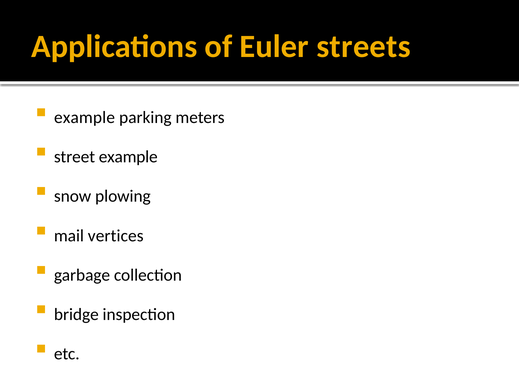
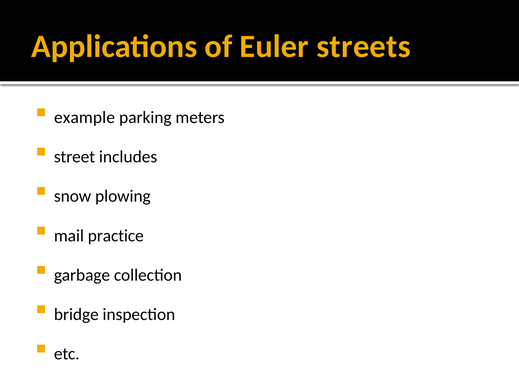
street example: example -> includes (128, 157)
vertices: vertices -> practice (116, 236)
